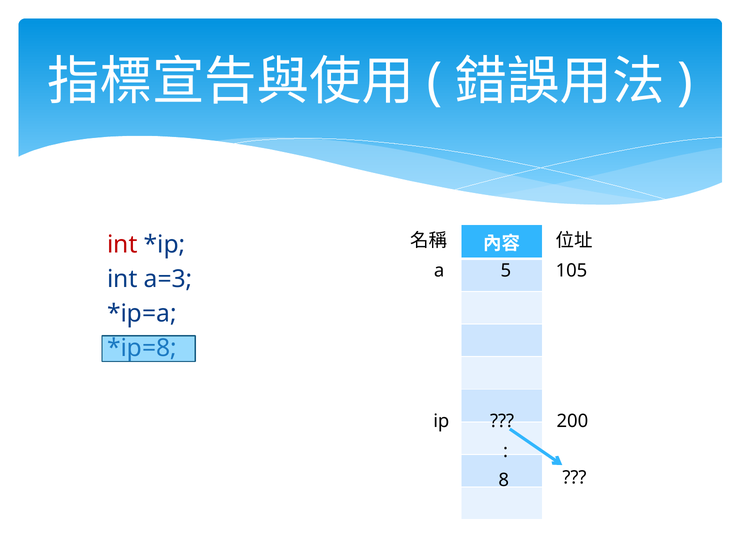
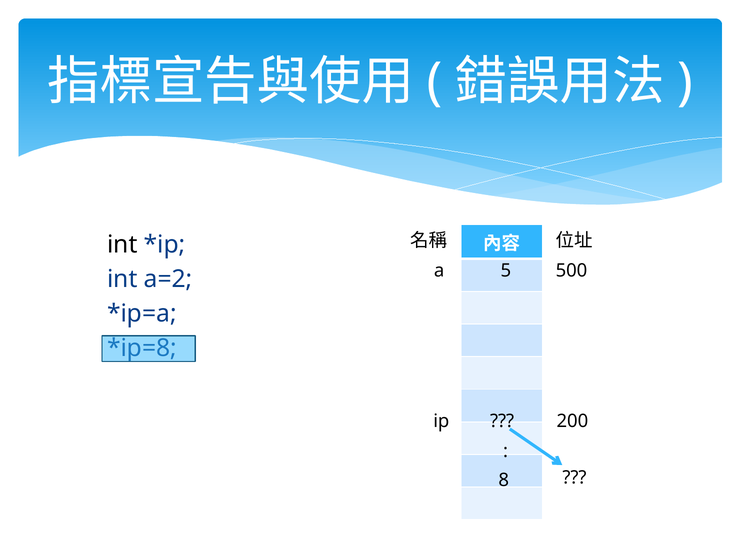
int colour: red -> black (122, 245)
105: 105 -> 500 (571, 271)
a=3: a=3 -> a=2 (168, 279)
